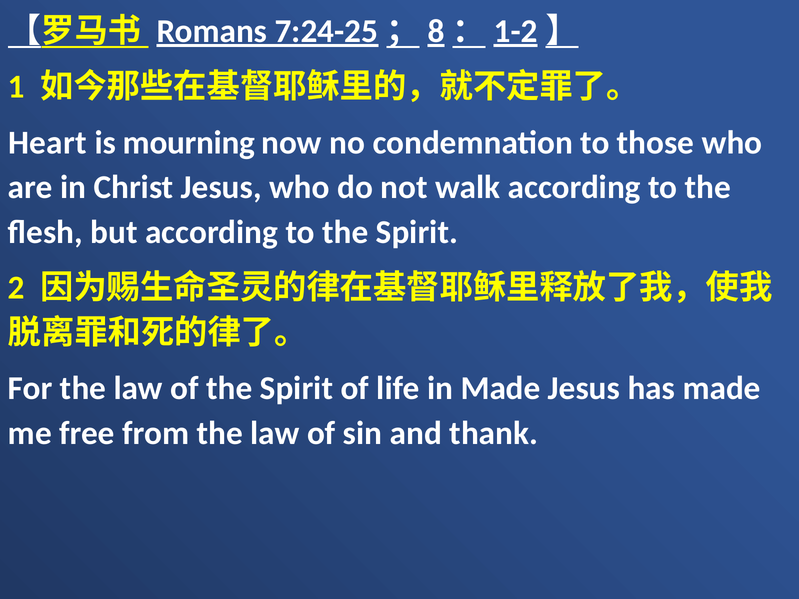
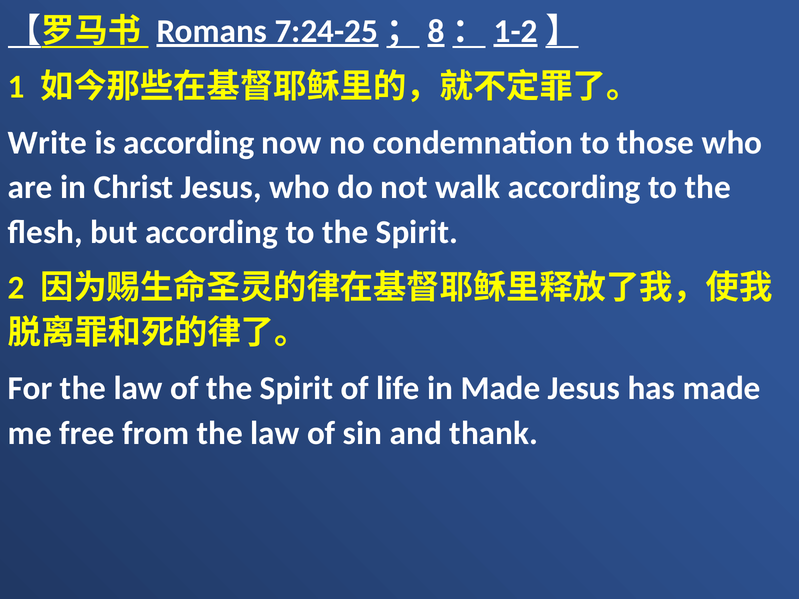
Heart: Heart -> Write (47, 143)
is mourning: mourning -> according (189, 143)
